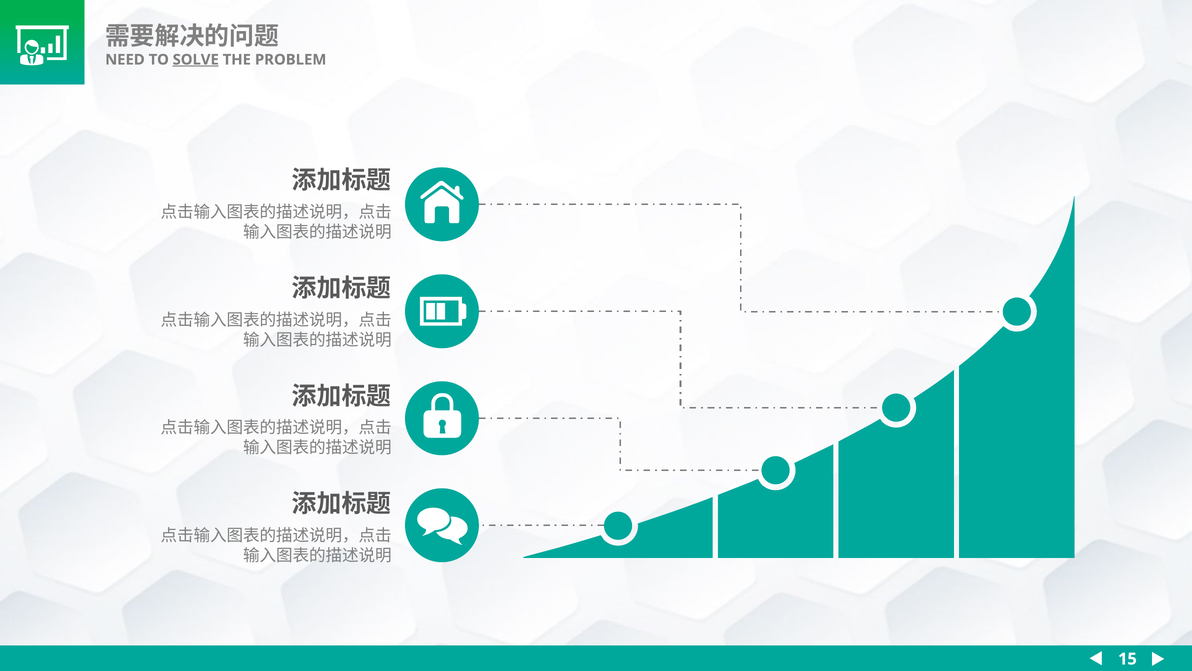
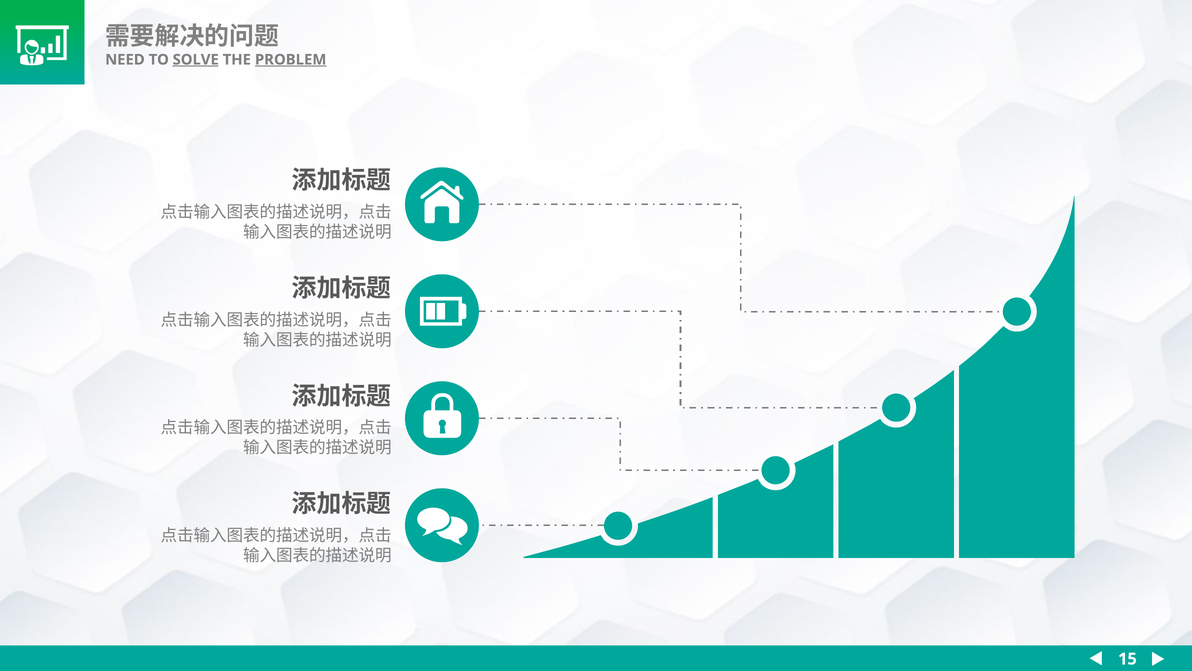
PROBLEM underline: none -> present (291, 60)
